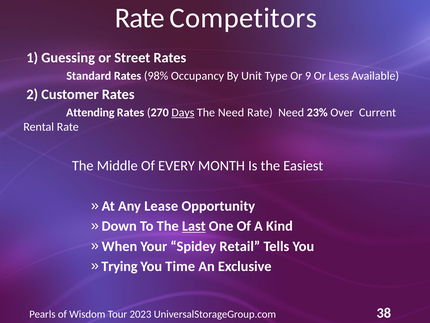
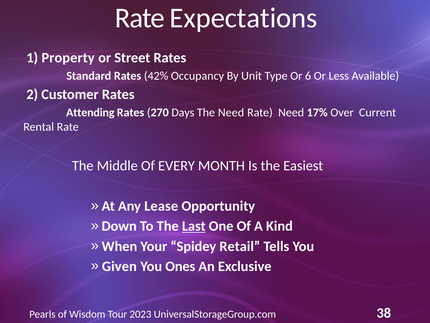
Competitors: Competitors -> Expectations (243, 18)
Guessing: Guessing -> Property (68, 58)
98%: 98% -> 42% (156, 76)
9: 9 -> 6 (308, 76)
Days underline: present -> none (183, 112)
23%: 23% -> 17% (317, 112)
Trying: Trying -> Given (119, 266)
Time: Time -> Ones (180, 266)
